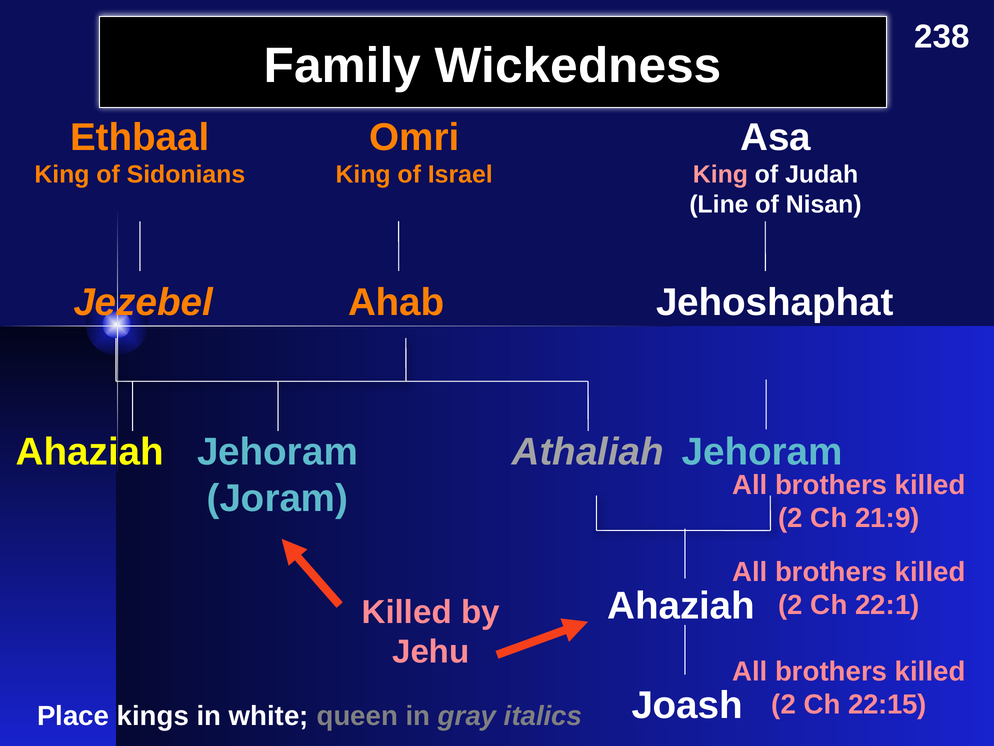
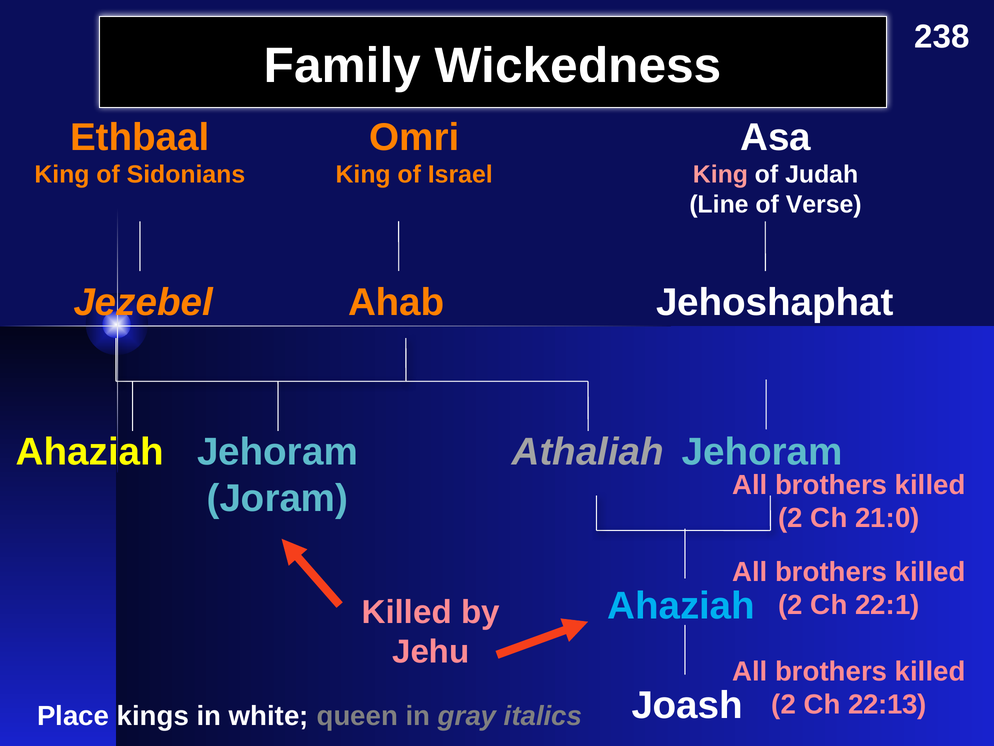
Nisan: Nisan -> Verse (824, 204)
21:9: 21:9 -> 21:0 (887, 518)
Ahaziah colour: white -> light blue (681, 606)
22:15: 22:15 -> 22:13 (887, 704)
